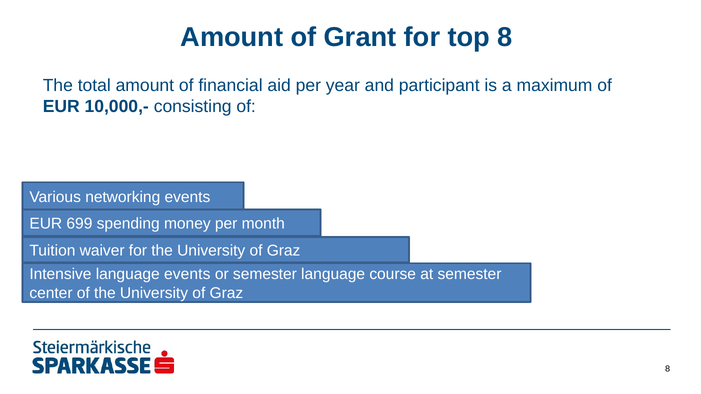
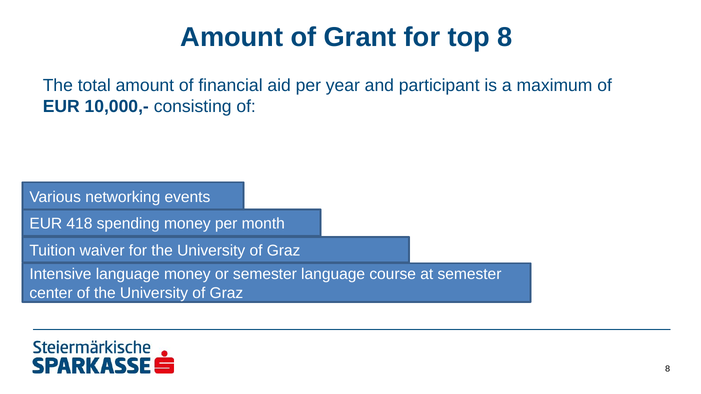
699: 699 -> 418 (79, 224)
language events: events -> money (187, 275)
